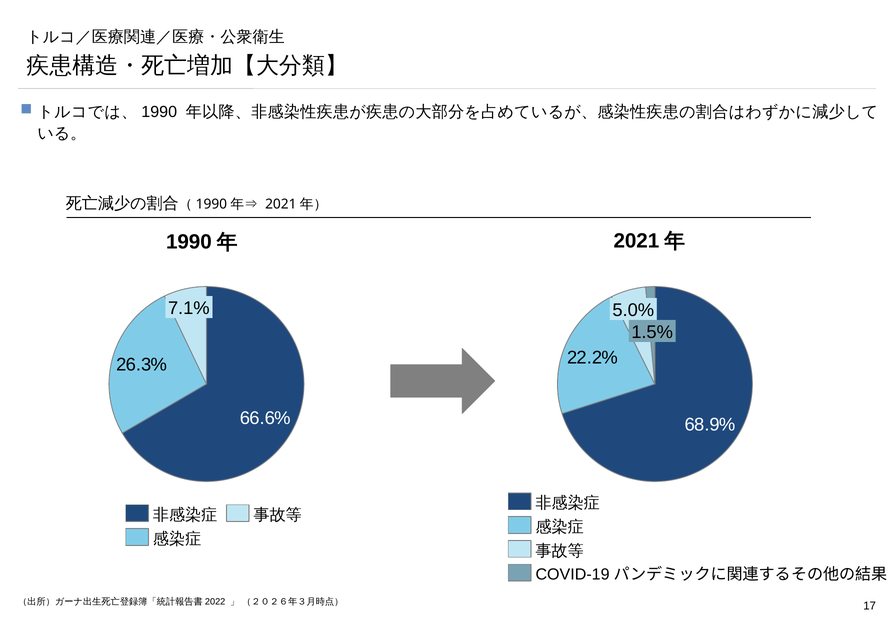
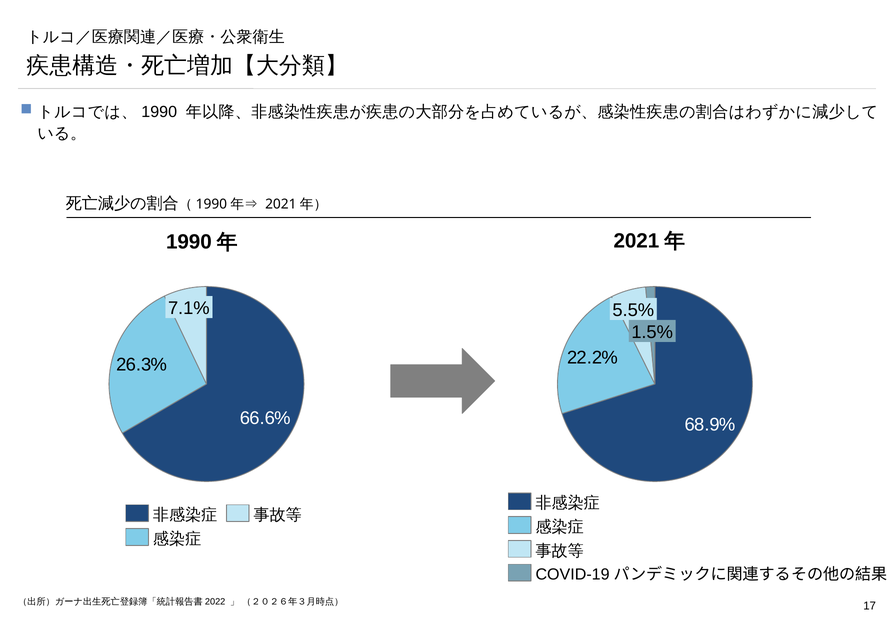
5.0%: 5.0% -> 5.5% (633, 310)
